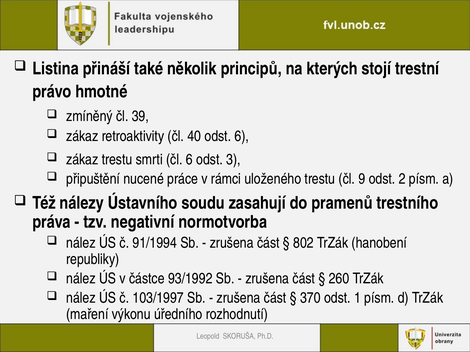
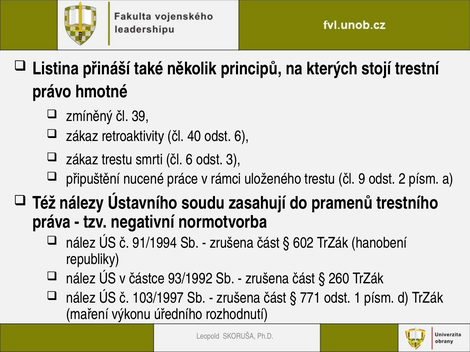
802: 802 -> 602 (303, 243)
370: 370 -> 771 (310, 298)
